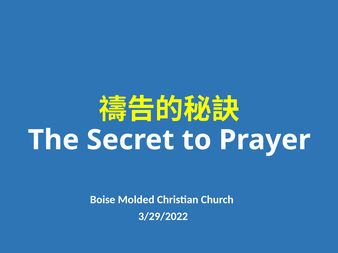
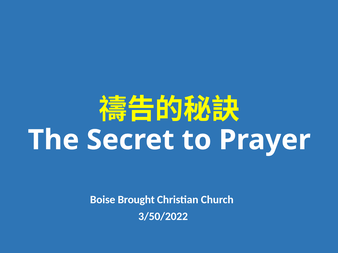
Molded: Molded -> Brought (136, 200)
3/29/2022: 3/29/2022 -> 3/50/2022 (163, 217)
